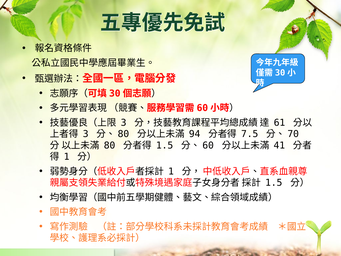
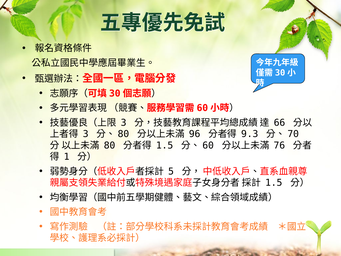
61: 61 -> 66 (279, 123)
94: 94 -> 96 (195, 134)
7.5: 7.5 -> 9.3 (250, 134)
41: 41 -> 76 (279, 145)
1: 1 -> 5 (171, 171)
